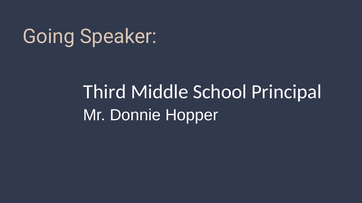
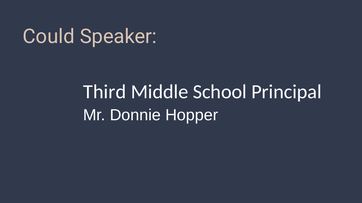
Going: Going -> Could (49, 37)
